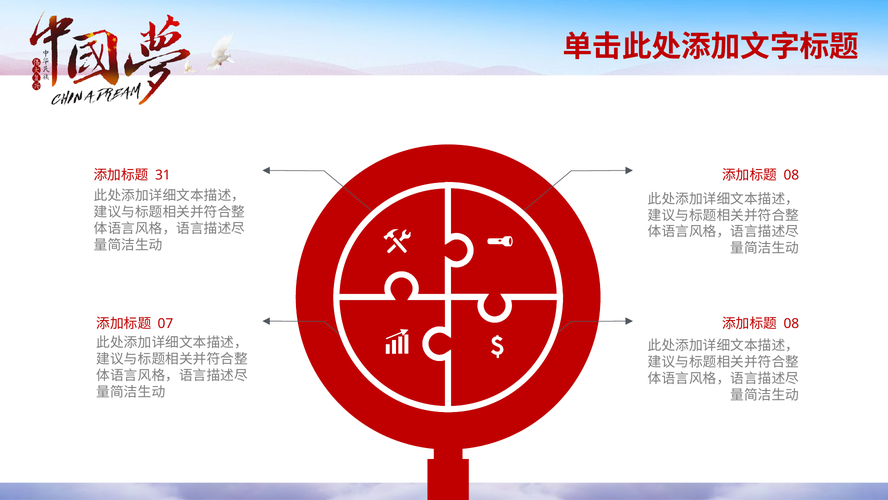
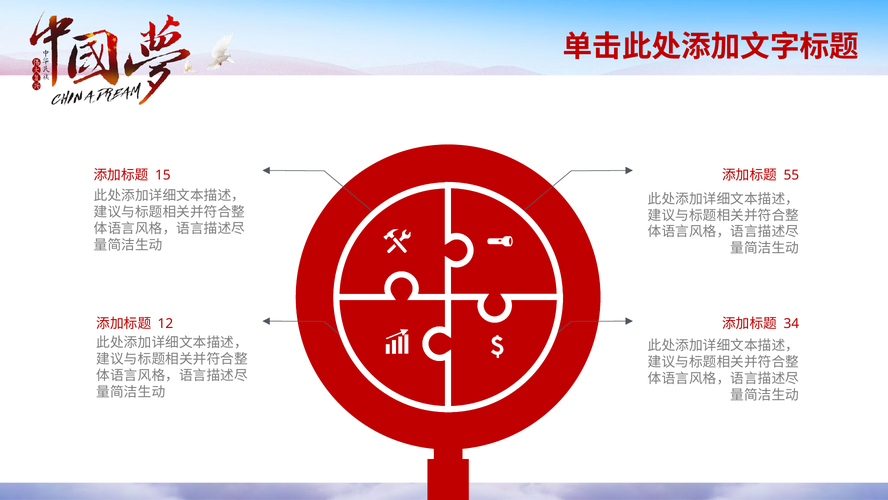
31: 31 -> 15 (163, 175)
08: 08 -> 55 (791, 175)
07: 07 -> 12 (165, 323)
08: 08 -> 34 (791, 323)
